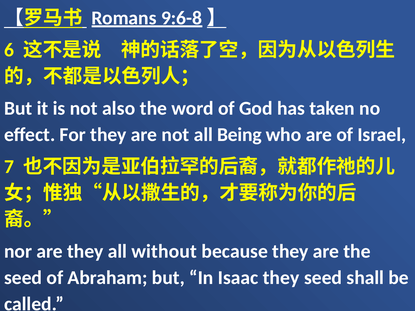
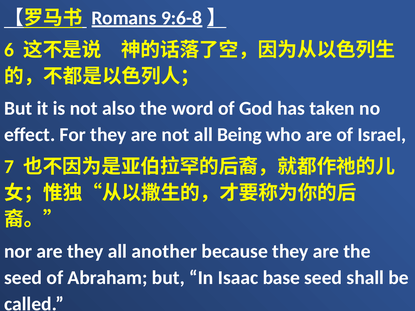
without: without -> another (164, 252)
Isaac they: they -> base (281, 278)
